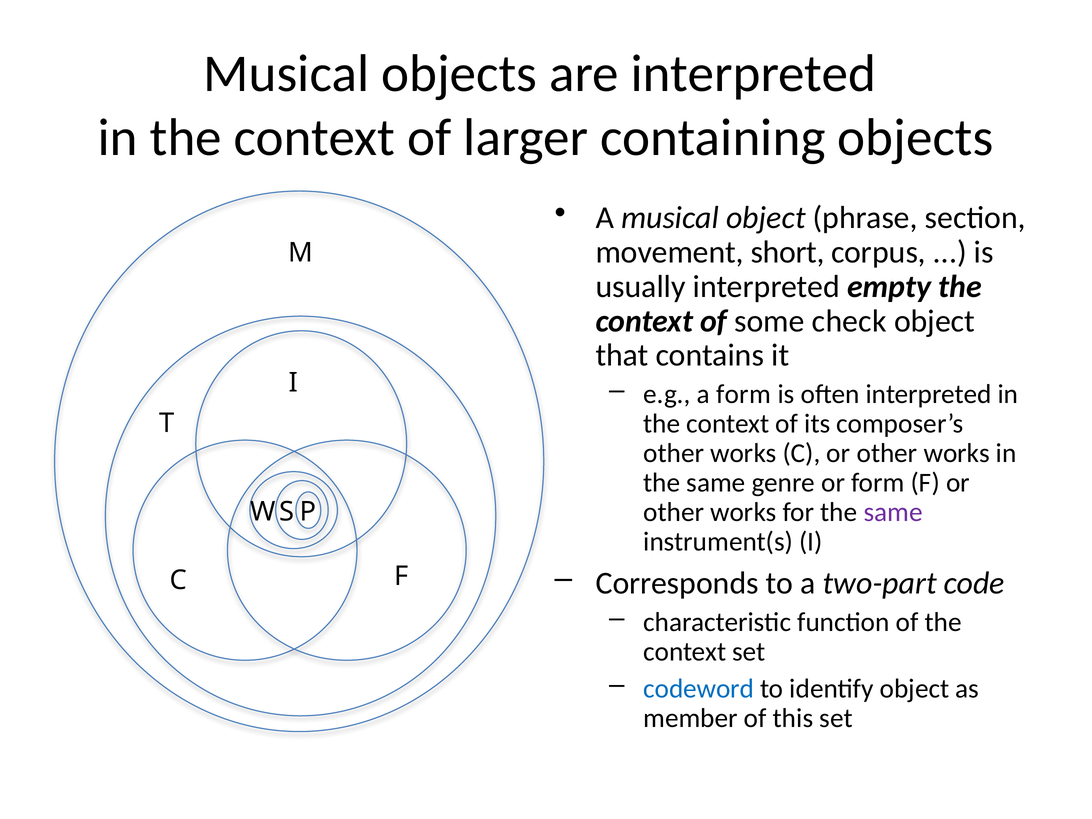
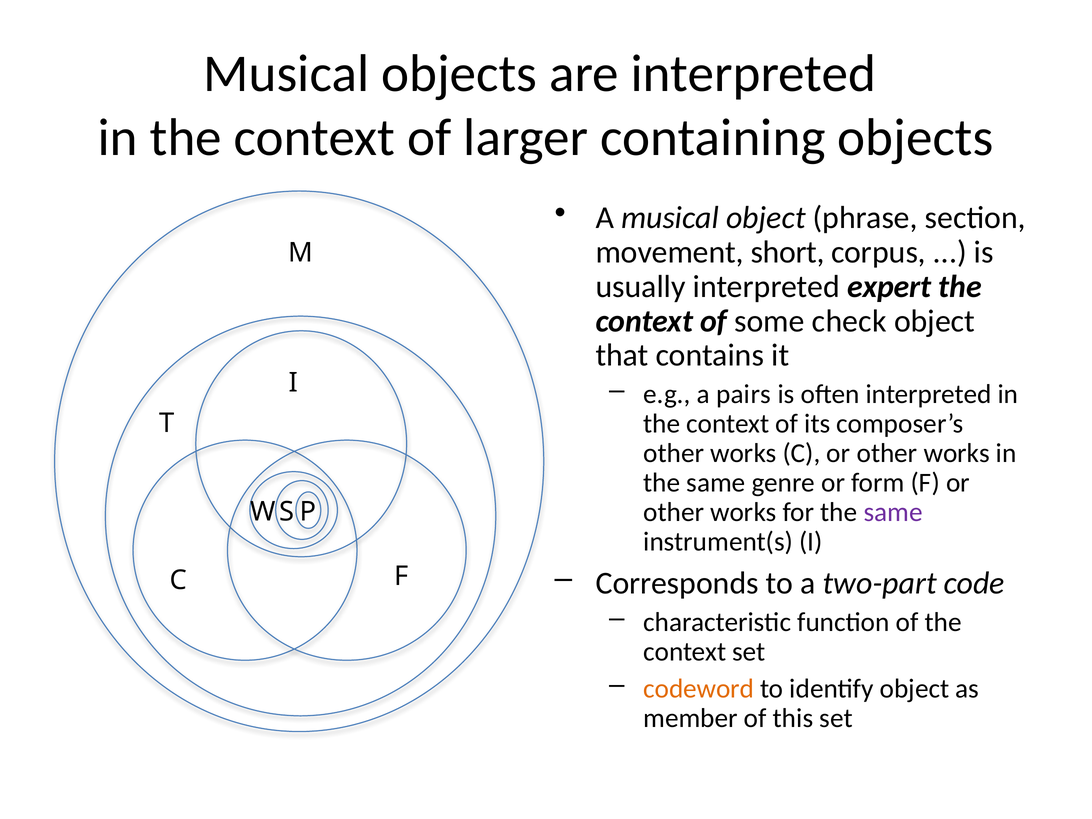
empty: empty -> expert (889, 287)
a form: form -> pairs (744, 394)
codeword colour: blue -> orange (699, 689)
